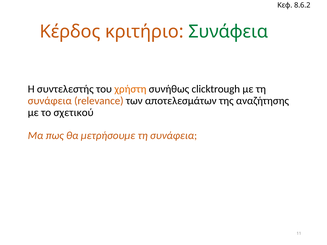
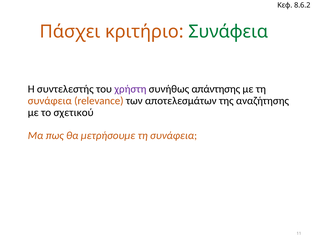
Κέρδος: Κέρδος -> Πάσχει (70, 32)
χρήστη colour: orange -> purple (130, 89)
clicktrough: clicktrough -> απάντησης (216, 89)
